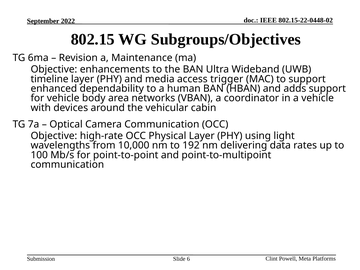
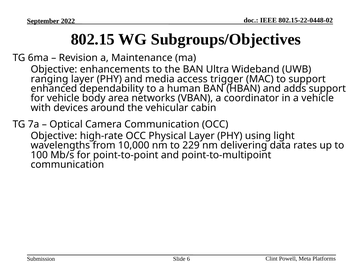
timeline: timeline -> ranging (50, 79)
192: 192 -> 229 (191, 145)
